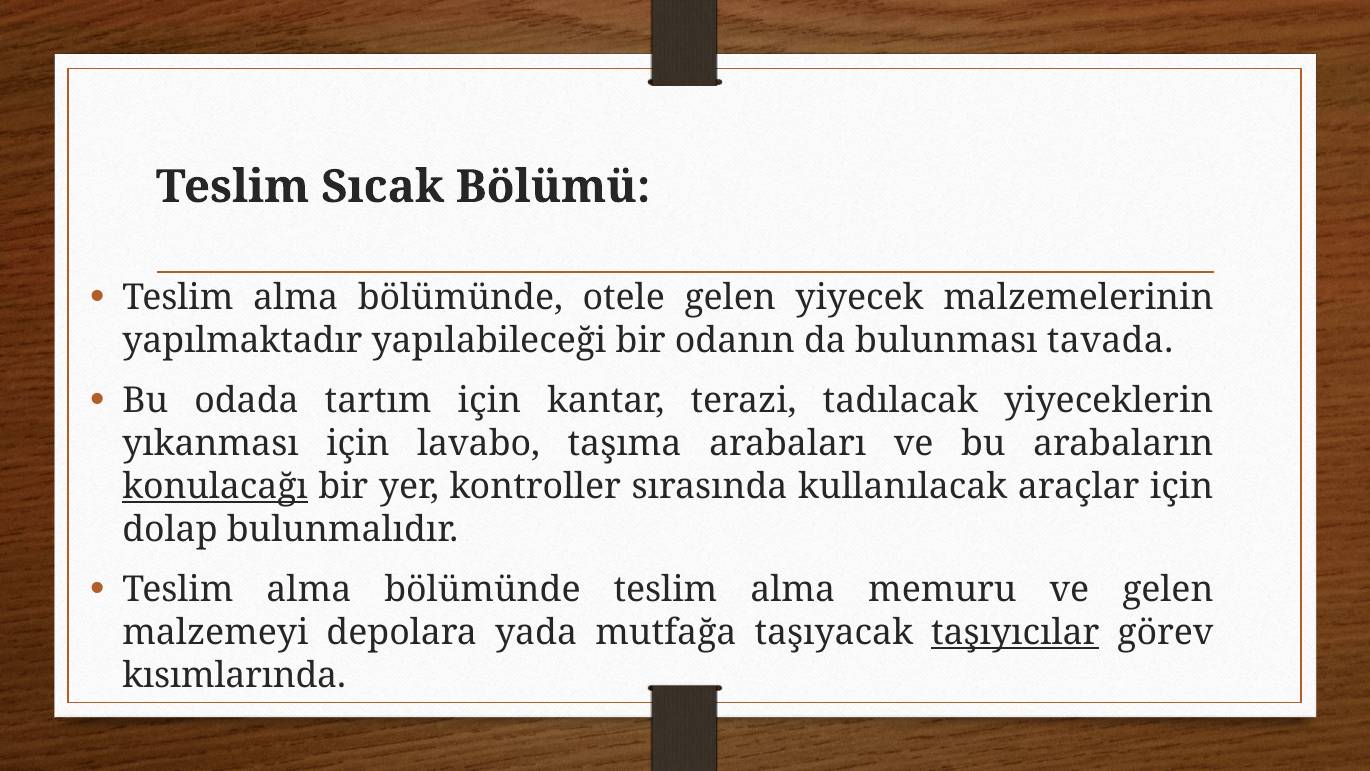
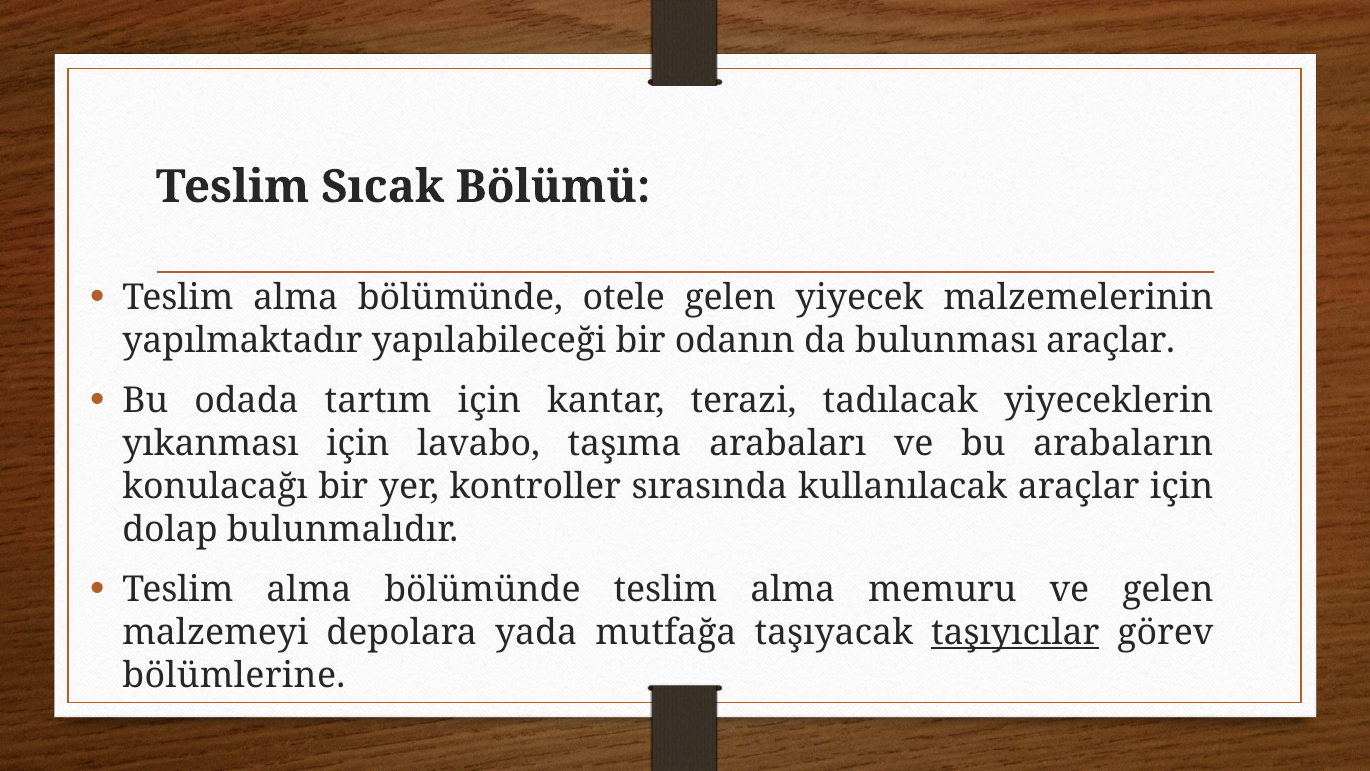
bulunması tavada: tavada -> araçlar (1110, 340)
konulacağı underline: present -> none (215, 486)
kısımlarında: kısımlarında -> bölümlerine (234, 675)
